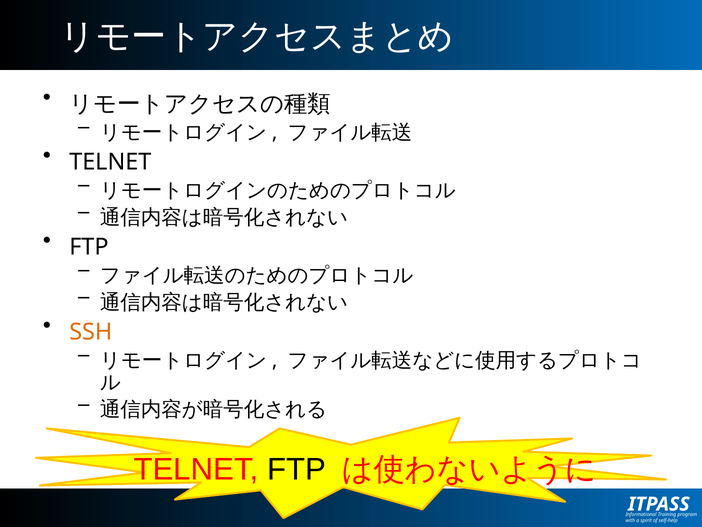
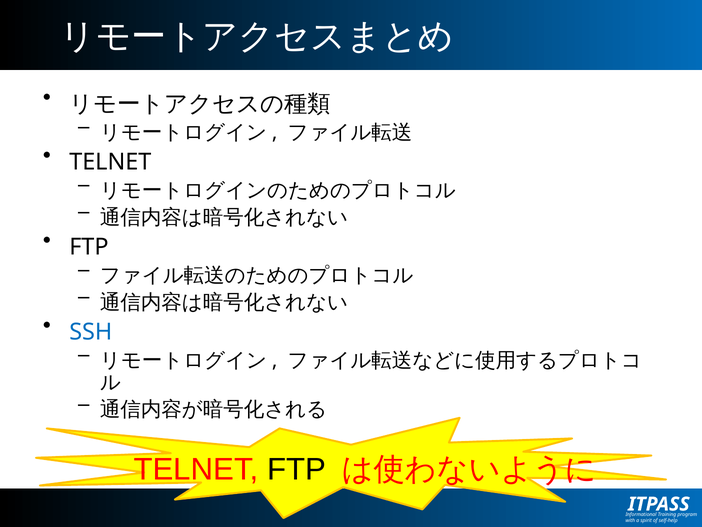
SSH colour: orange -> blue (91, 332)
